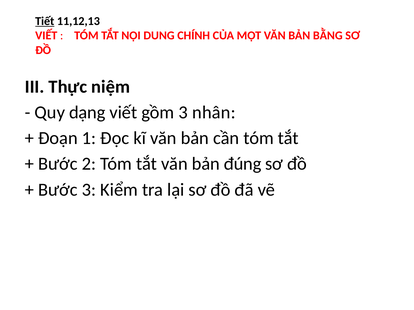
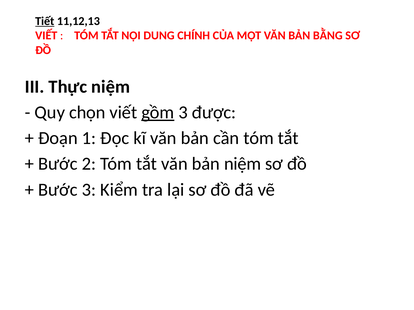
dạng: dạng -> chọn (87, 113)
gồm underline: none -> present (158, 113)
nhân: nhân -> được (214, 113)
bản đúng: đúng -> niệm (243, 164)
